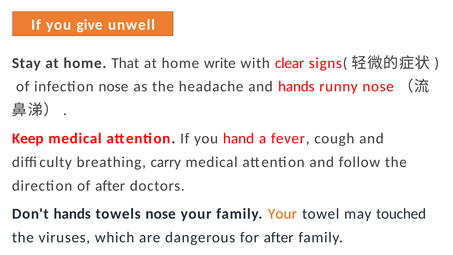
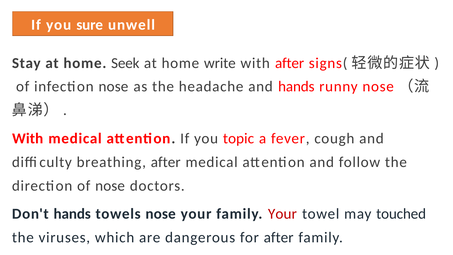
give: give -> sure (90, 25)
That: That -> Seek (125, 63)
with clear: clear -> after (290, 63)
Keep: Keep -> With (28, 138)
hand: hand -> topic (239, 138)
breathing carry: carry -> after (166, 162)
of after: after -> nose (110, 186)
Your colour: orange -> red (282, 214)
